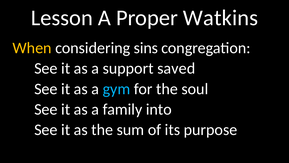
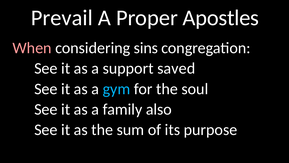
Lesson: Lesson -> Prevail (62, 18)
Watkins: Watkins -> Apostles (221, 18)
When colour: yellow -> pink (32, 48)
into: into -> also (159, 109)
